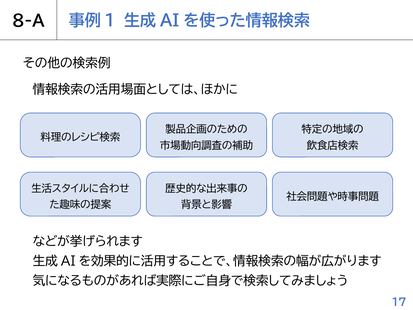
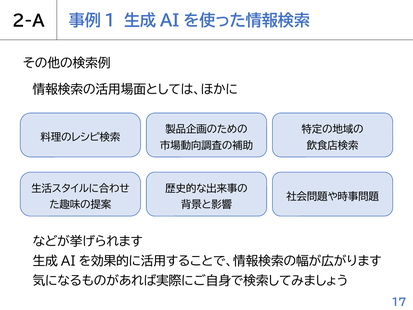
8-A: 8-A -> 2-A (28, 21)
